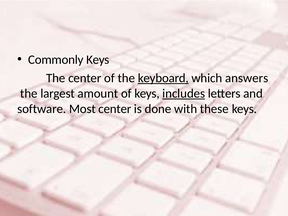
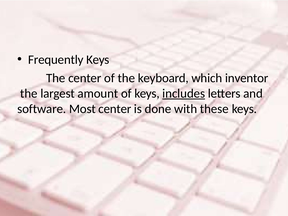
Commonly: Commonly -> Frequently (56, 60)
keyboard underline: present -> none (163, 78)
answers: answers -> inventor (247, 78)
